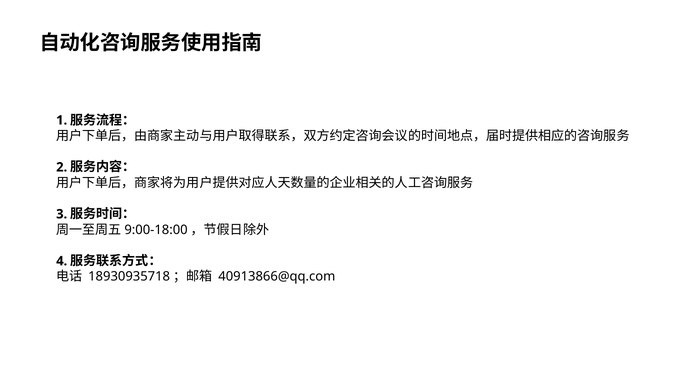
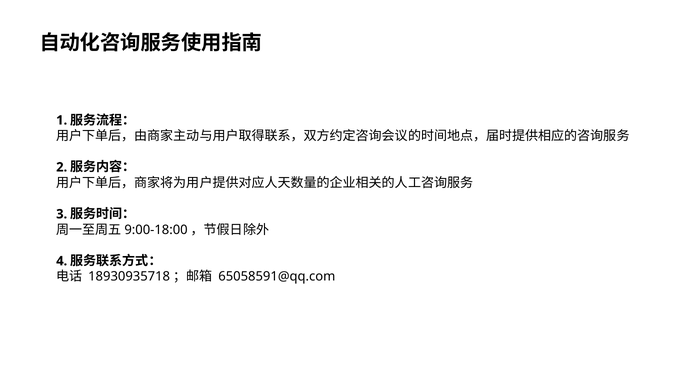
40913866@qq.com: 40913866@qq.com -> 65058591@qq.com (277, 277)
